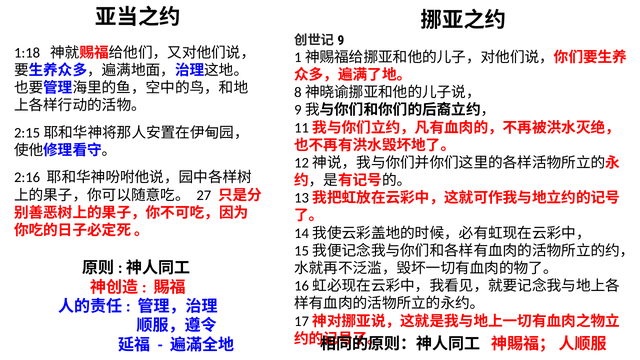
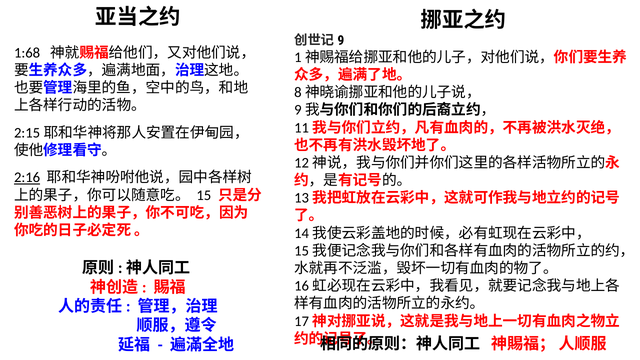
1:18: 1:18 -> 1:68 (27, 53)
2:16 underline: none -> present (27, 178)
27: 27 -> 15 (204, 195)
